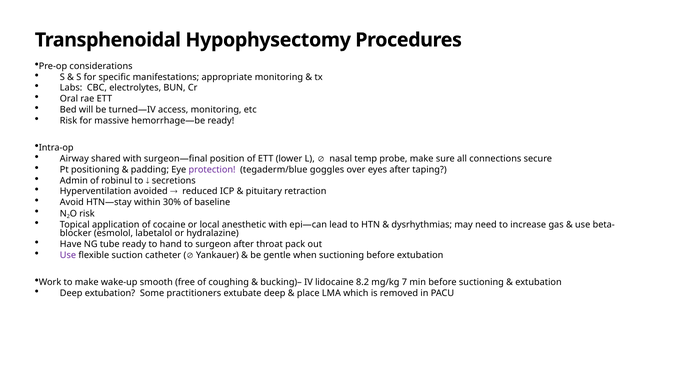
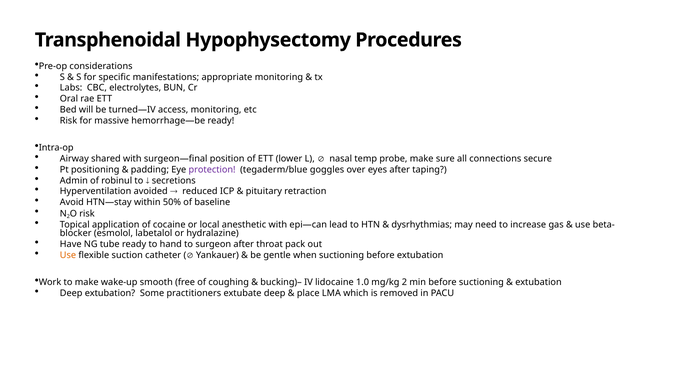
30%: 30% -> 50% (172, 202)
Use colour: purple -> orange (68, 255)
8.2: 8.2 -> 1.0 (363, 282)
mg/kg 7: 7 -> 2 (404, 282)
